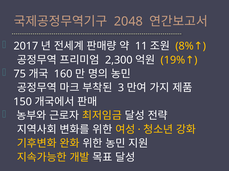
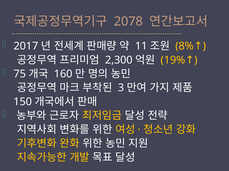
2048: 2048 -> 2078 (128, 21)
